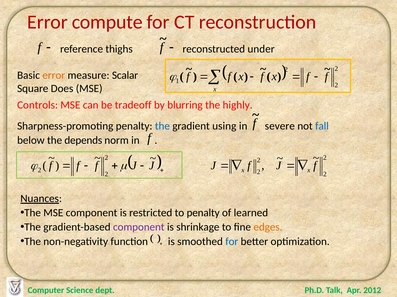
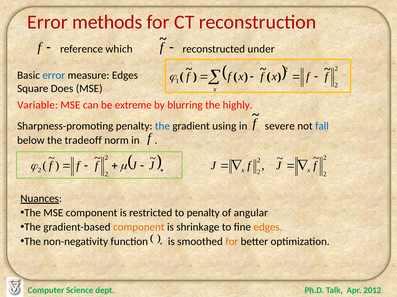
compute: compute -> methods (107, 22)
thighs: thighs -> which (119, 49)
error colour: orange -> blue (54, 75)
measure Scalar: Scalar -> Edges (125, 75)
Controls: Controls -> Variable (37, 105)
tradeoff: tradeoff -> extreme (133, 105)
depends: depends -> tradeoff (83, 141)
learned: learned -> angular (251, 213)
component colour: purple -> orange (139, 228)
for colour: blue -> orange (232, 242)
